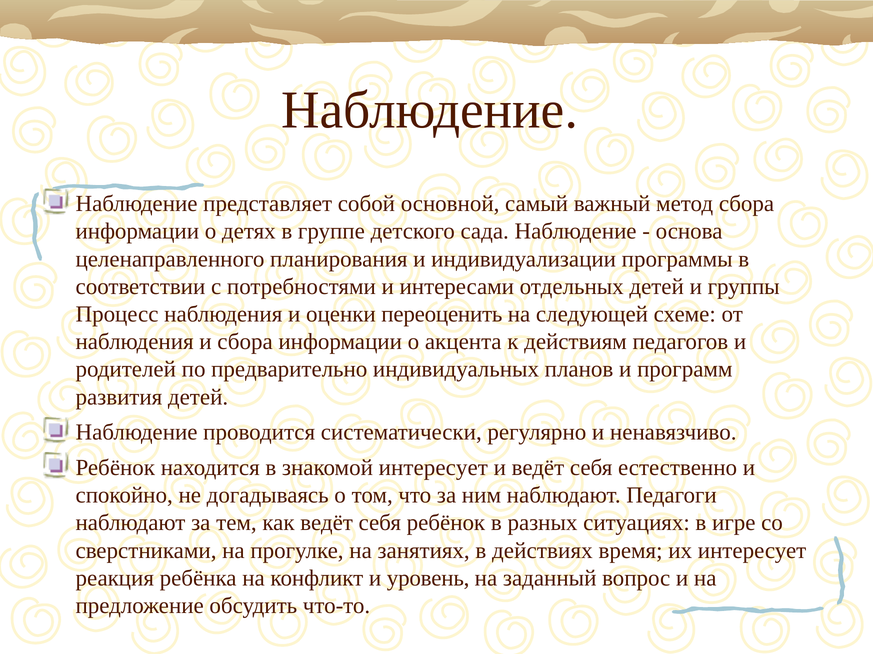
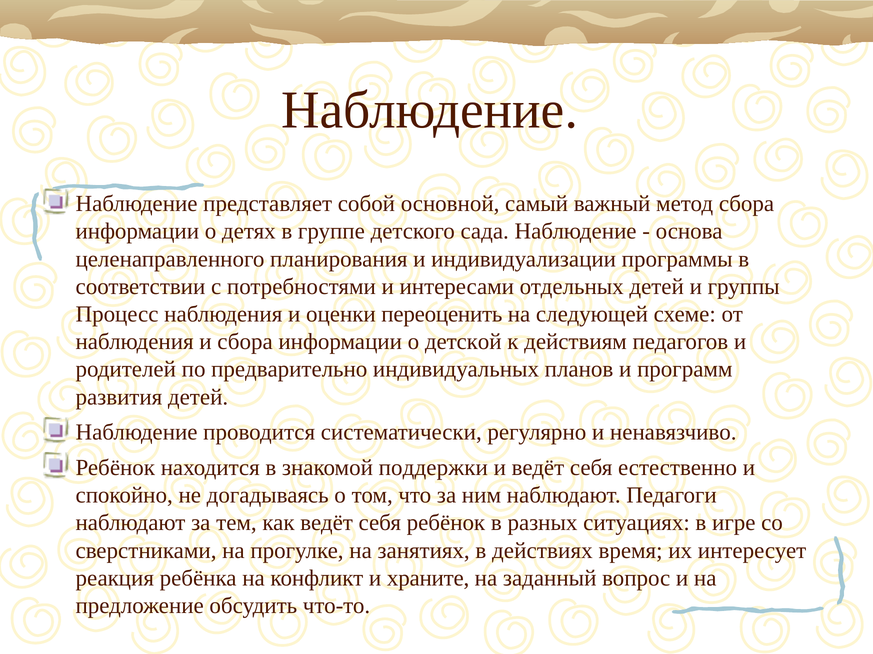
акцента: акцента -> детской (463, 342)
знакомой интересует: интересует -> поддержки (433, 468)
уровень: уровень -> храните (428, 579)
